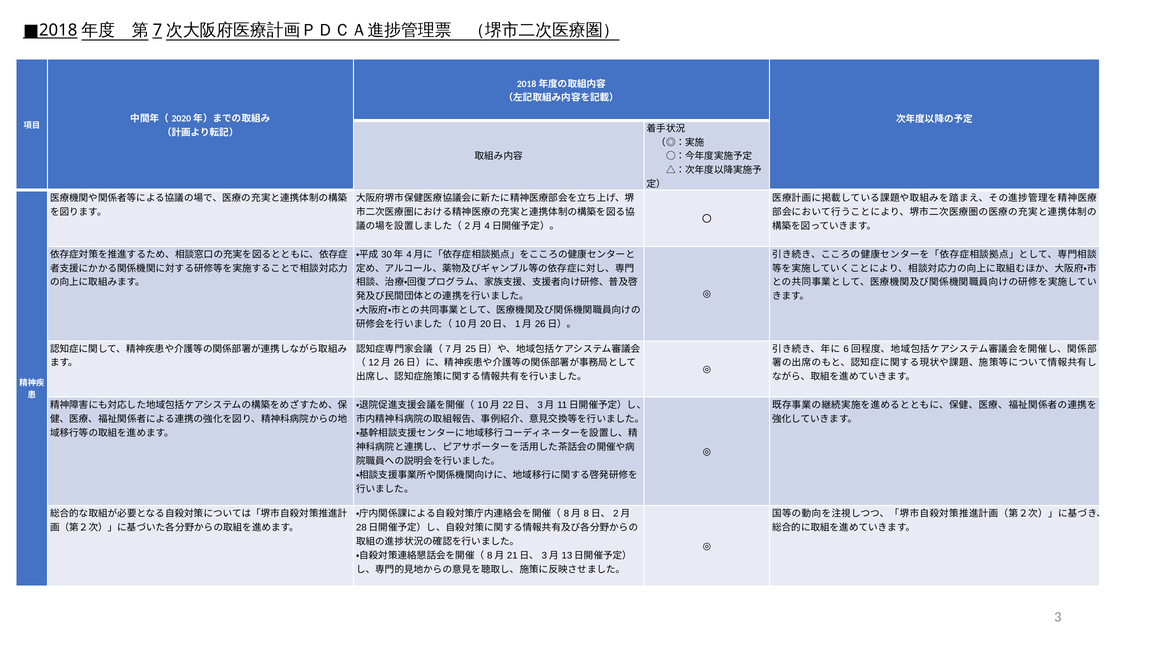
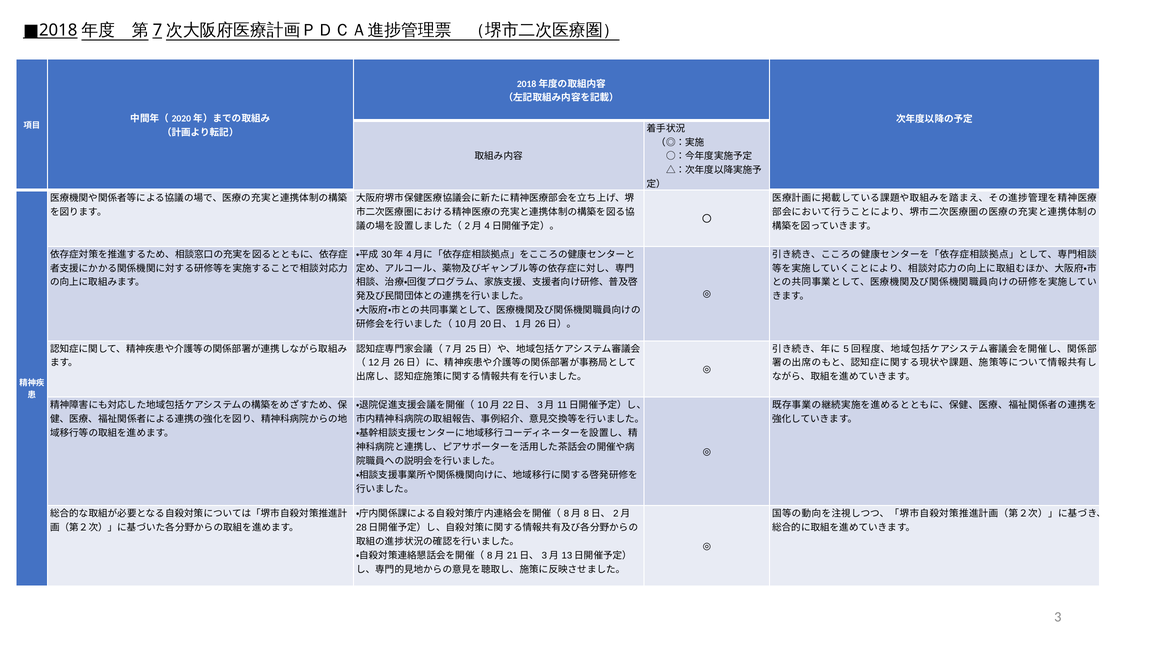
6: 6 -> 5 (846, 349)
